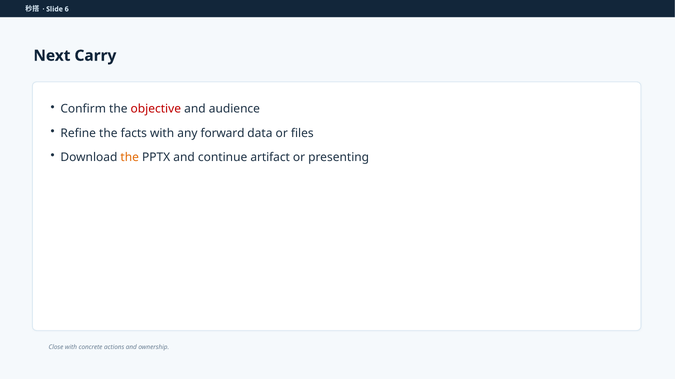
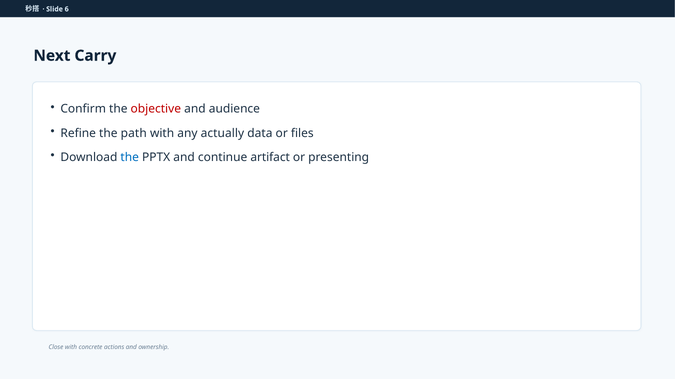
facts: facts -> path (134, 133)
forward: forward -> actually (222, 133)
the colour: orange -> blue (130, 158)
